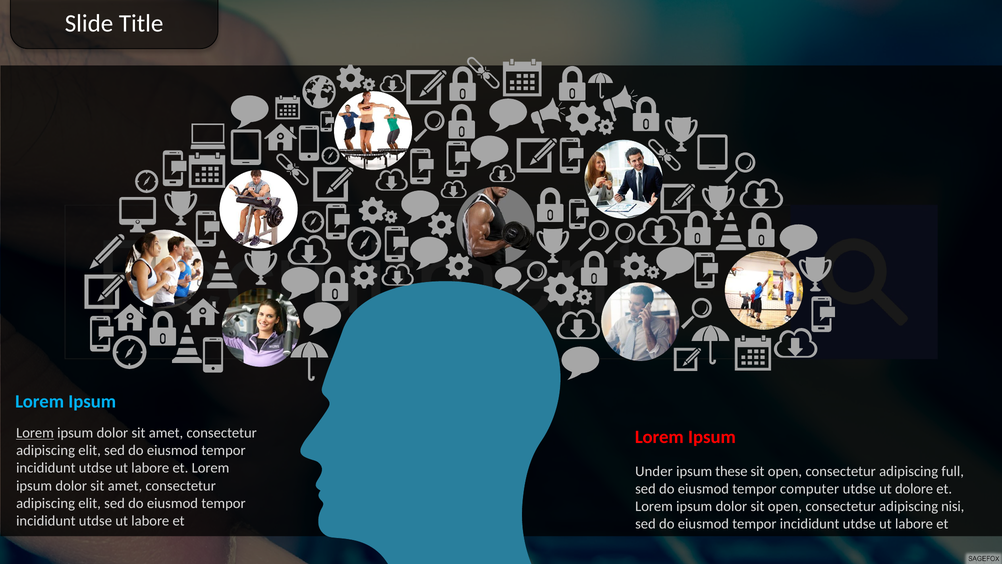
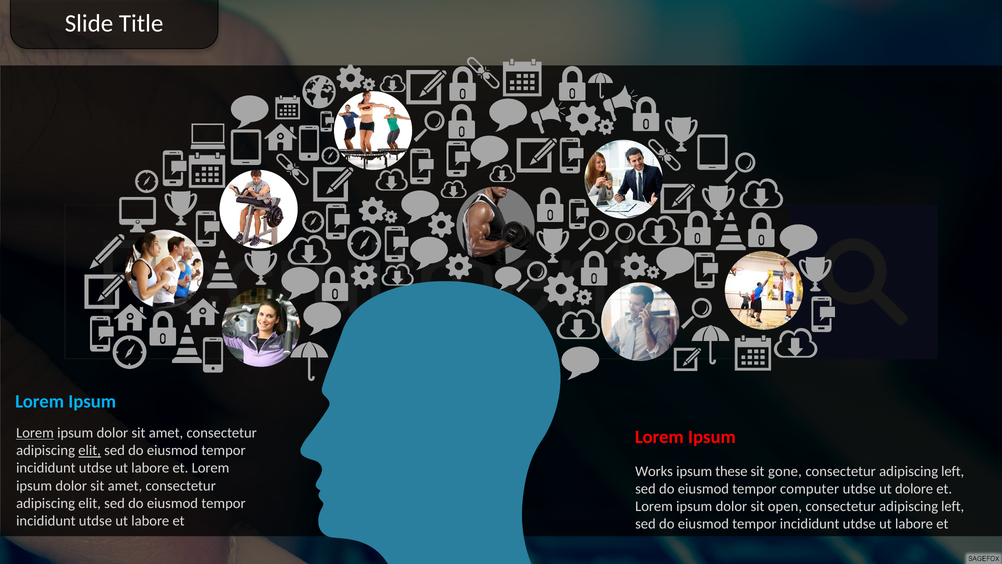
elit underline: none -> present (90, 450)
Under: Under -> Works (654, 471)
open: open -> gone (785, 471)
full: full -> left (953, 471)
nisi: nisi -> left (953, 506)
